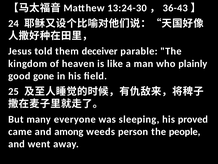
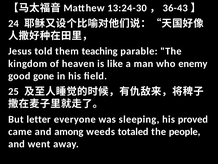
deceiver: deceiver -> teaching (100, 51)
plainly: plainly -> enemy (193, 63)
many: many -> letter (39, 119)
person: person -> totaled (133, 131)
